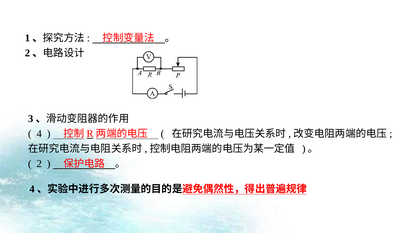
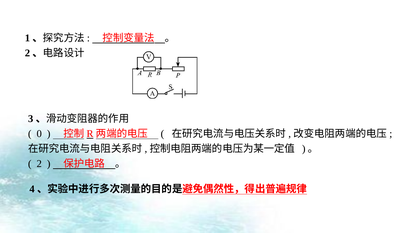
4: 4 -> 0 (39, 134)
